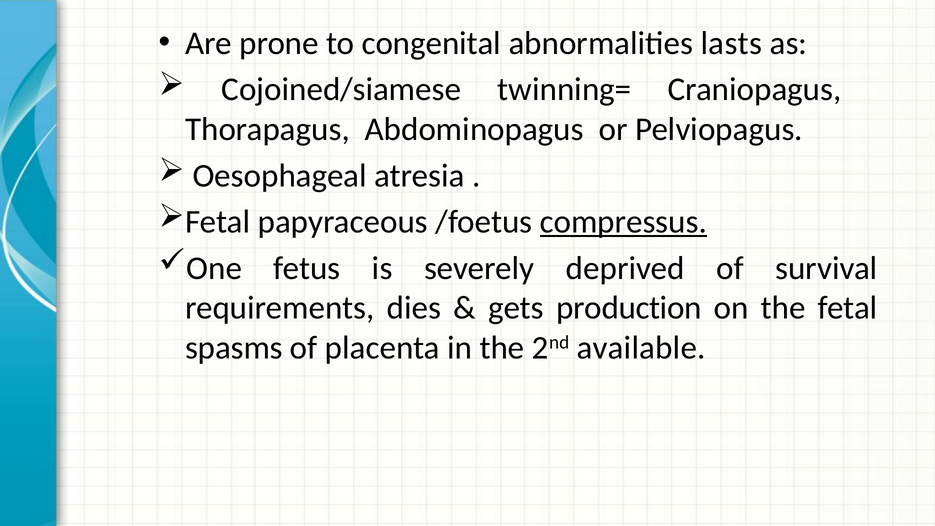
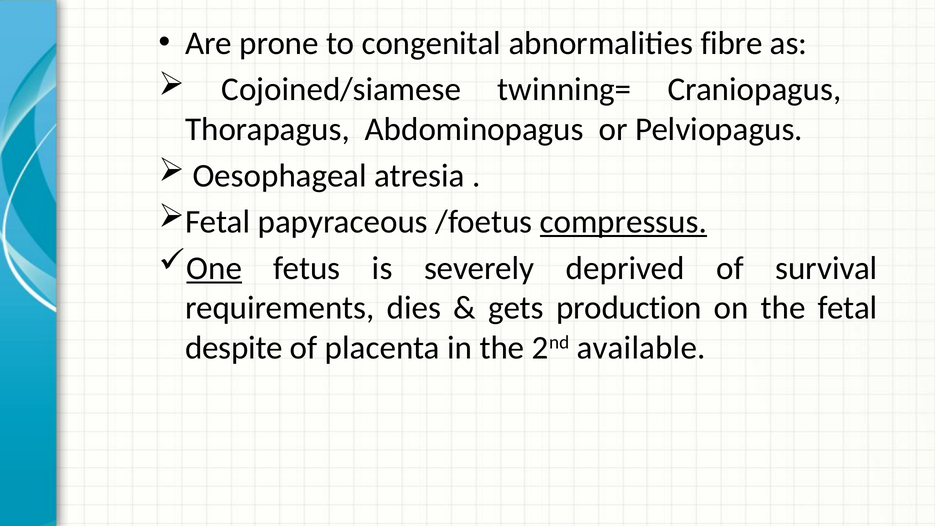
lasts: lasts -> fibre (732, 43)
One underline: none -> present (214, 268)
spasms: spasms -> despite (234, 348)
